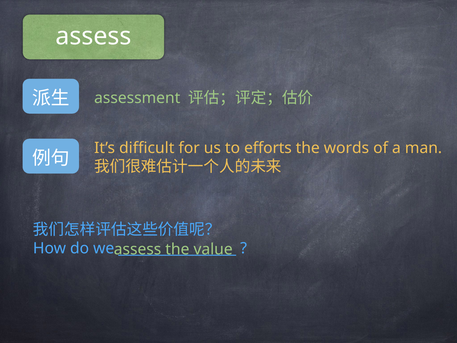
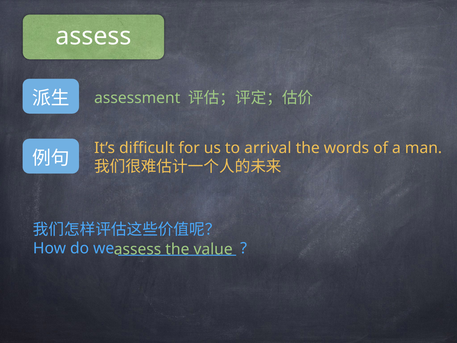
efforts: efforts -> arrival (268, 148)
